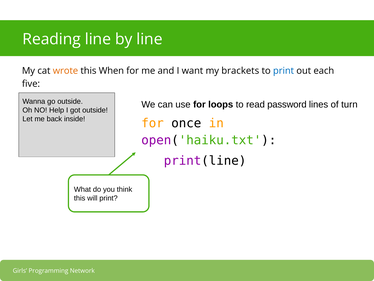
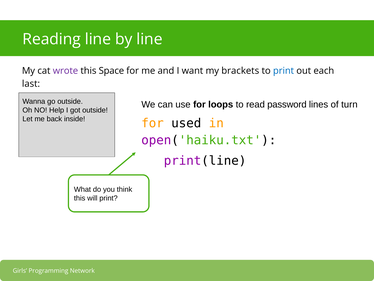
wrote colour: orange -> purple (65, 71)
When: When -> Space (111, 71)
five: five -> last (31, 84)
once: once -> used (186, 123)
